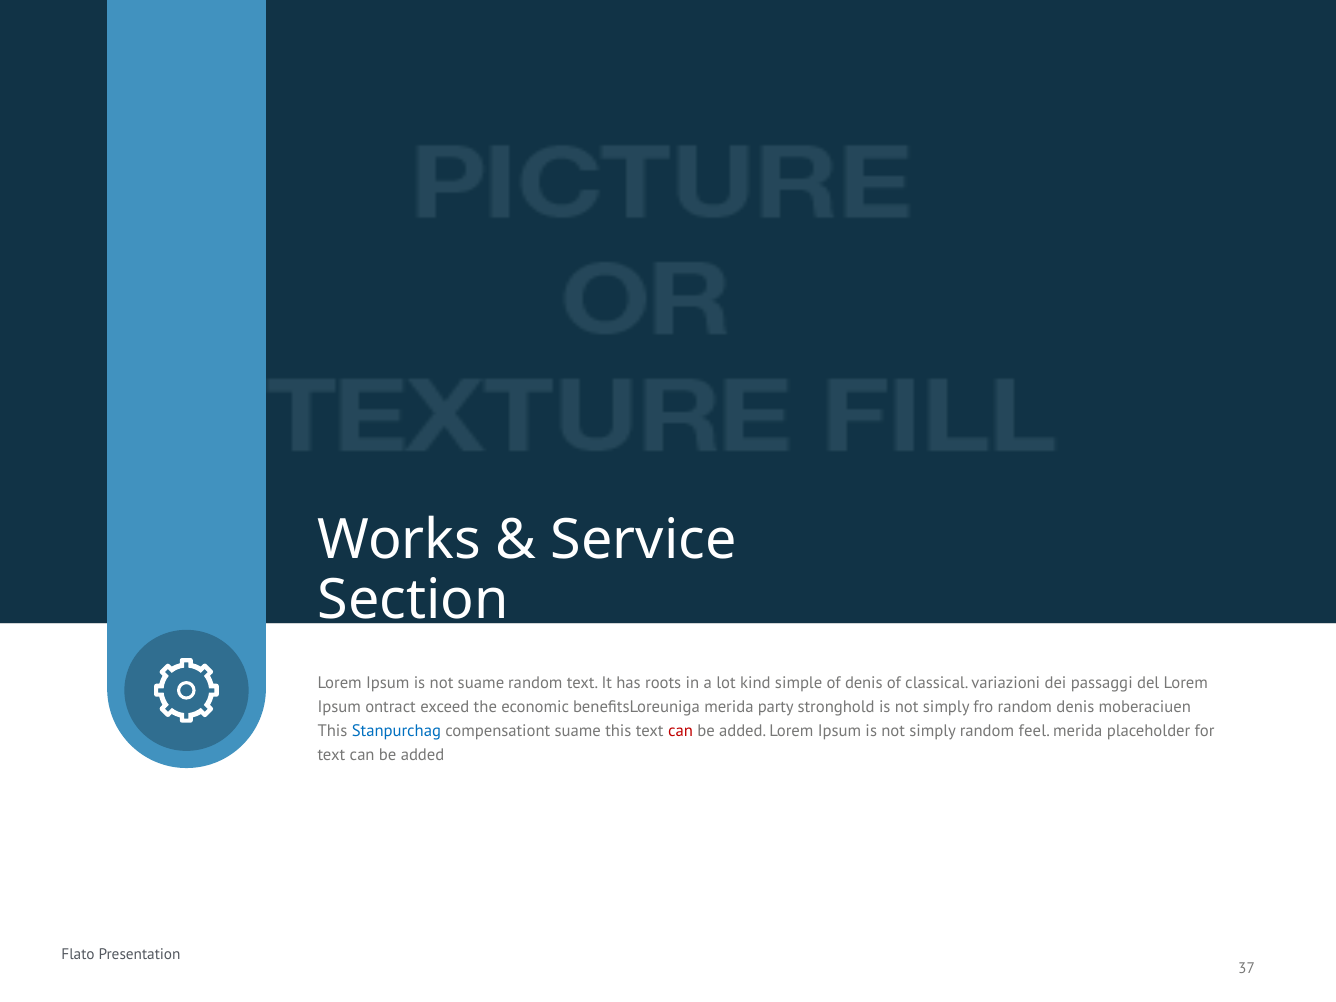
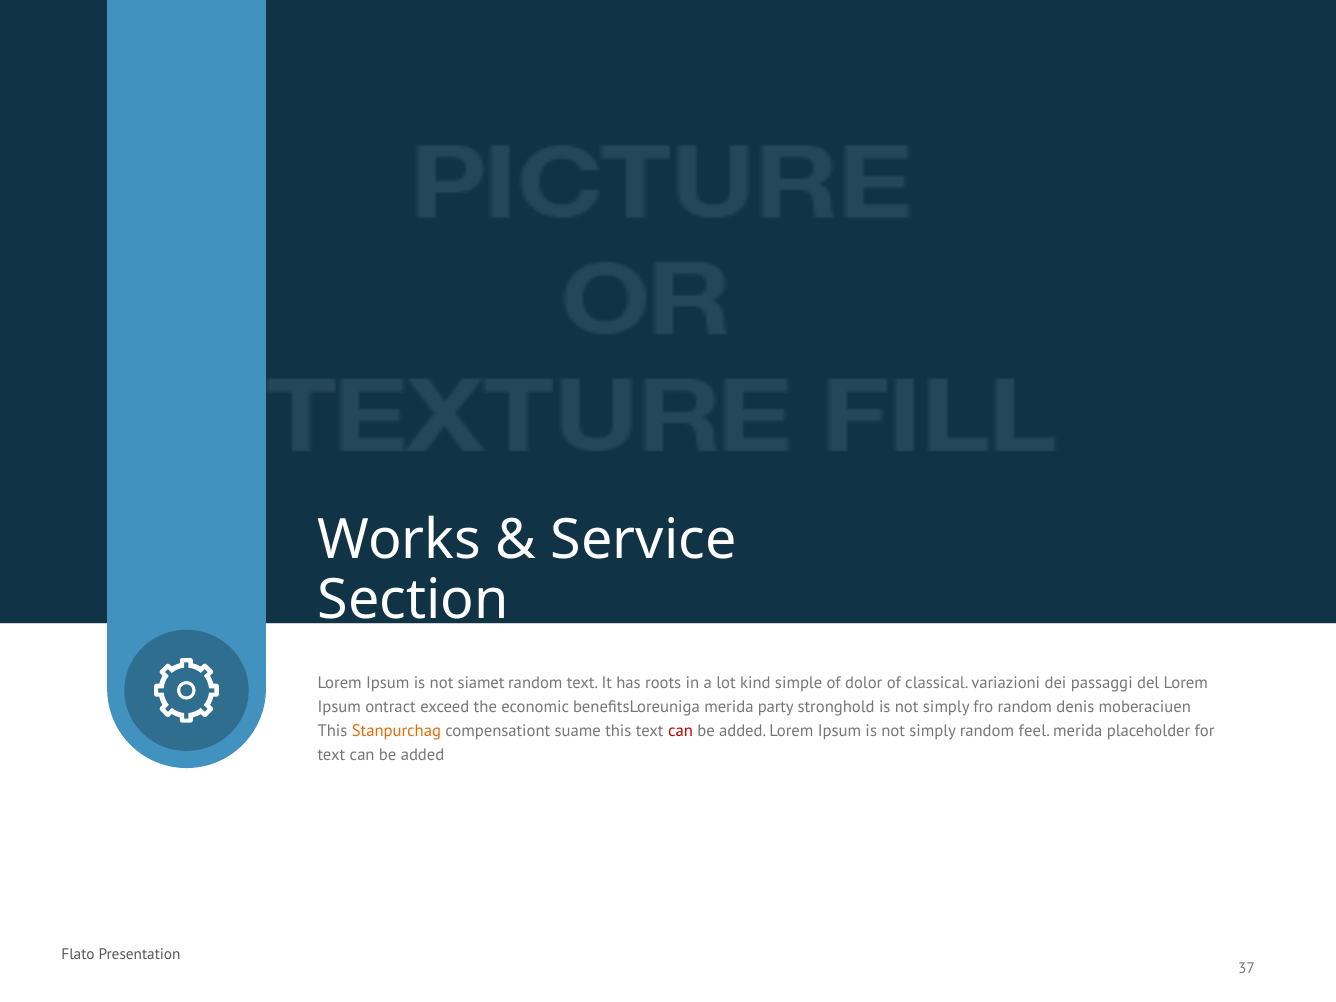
not suame: suame -> siamet (481, 683)
of denis: denis -> dolor (864, 683)
Stanpurchag colour: blue -> orange (396, 731)
